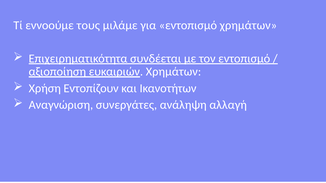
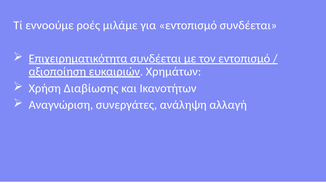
τους: τους -> ροές (88, 25)
εντοπισμό χρημάτων: χρημάτων -> συνδέεται (248, 25)
Εντοπίζουν: Εντοπίζουν -> Διαβίωσης (91, 88)
